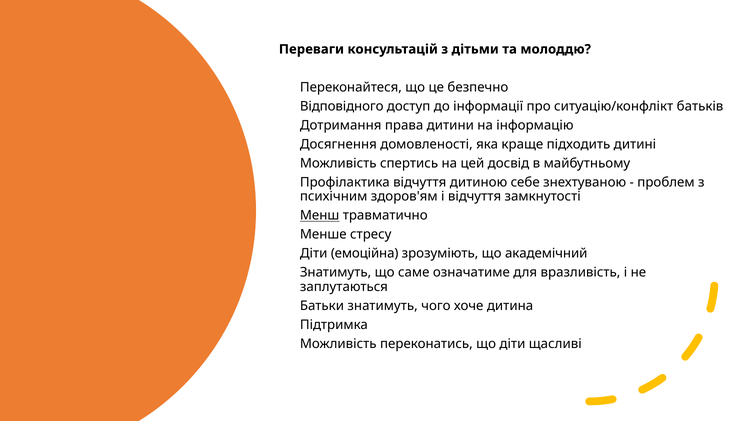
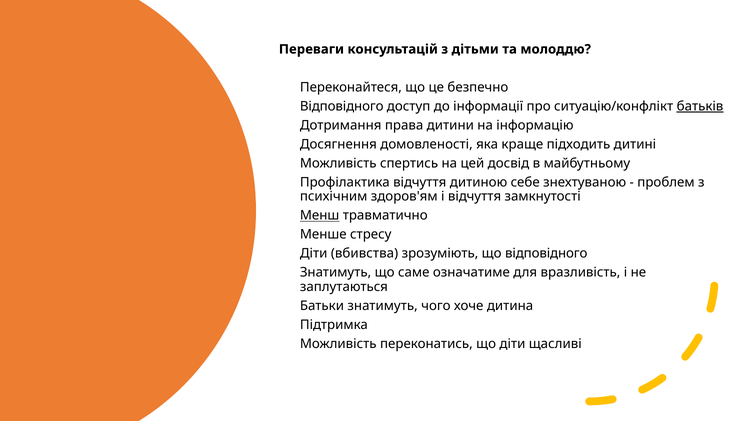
батьків underline: none -> present (700, 106)
емоційна: емоційна -> вбивства (365, 254)
що академічний: академічний -> відповідного (546, 254)
